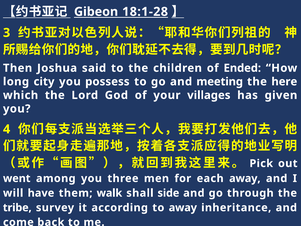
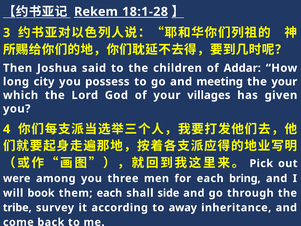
Gibeon: Gibeon -> Rekem (96, 12)
Ended: Ended -> Addar (242, 68)
the here: here -> your (284, 82)
went: went -> were (17, 178)
each away: away -> bring (245, 178)
have: have -> book (41, 193)
them walk: walk -> each (109, 193)
